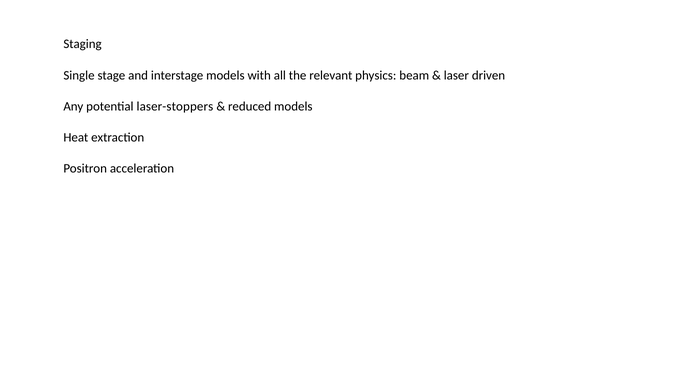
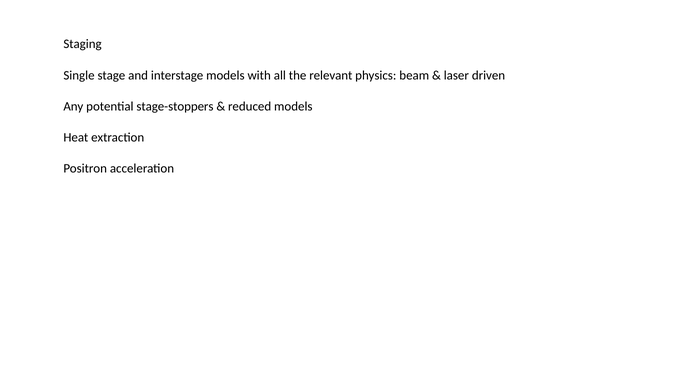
laser-stoppers: laser-stoppers -> stage-stoppers (175, 106)
